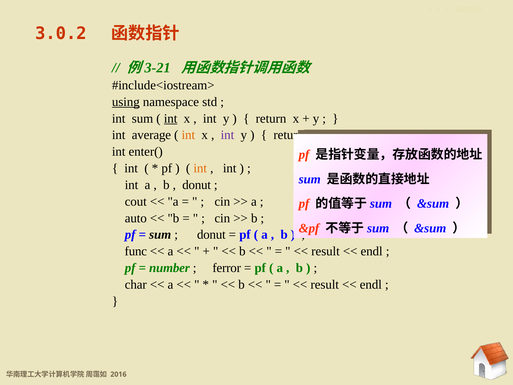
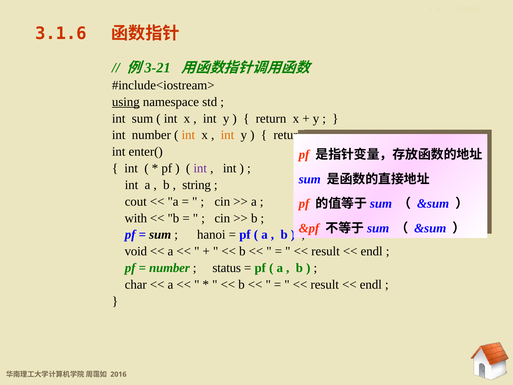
3.0.2: 3.0.2 -> 3.1.6 (61, 34)
int underline: present -> none (171, 118)
int average: average -> number (151, 135)
int colour: purple -> orange (227, 135)
int colour: orange -> purple (200, 168)
donut: donut -> string (197, 185)
auto: auto -> with (136, 218)
donut: donut -> hanoi (211, 235)
func: func -> void (136, 251)
ferror: ferror -> status (227, 268)
